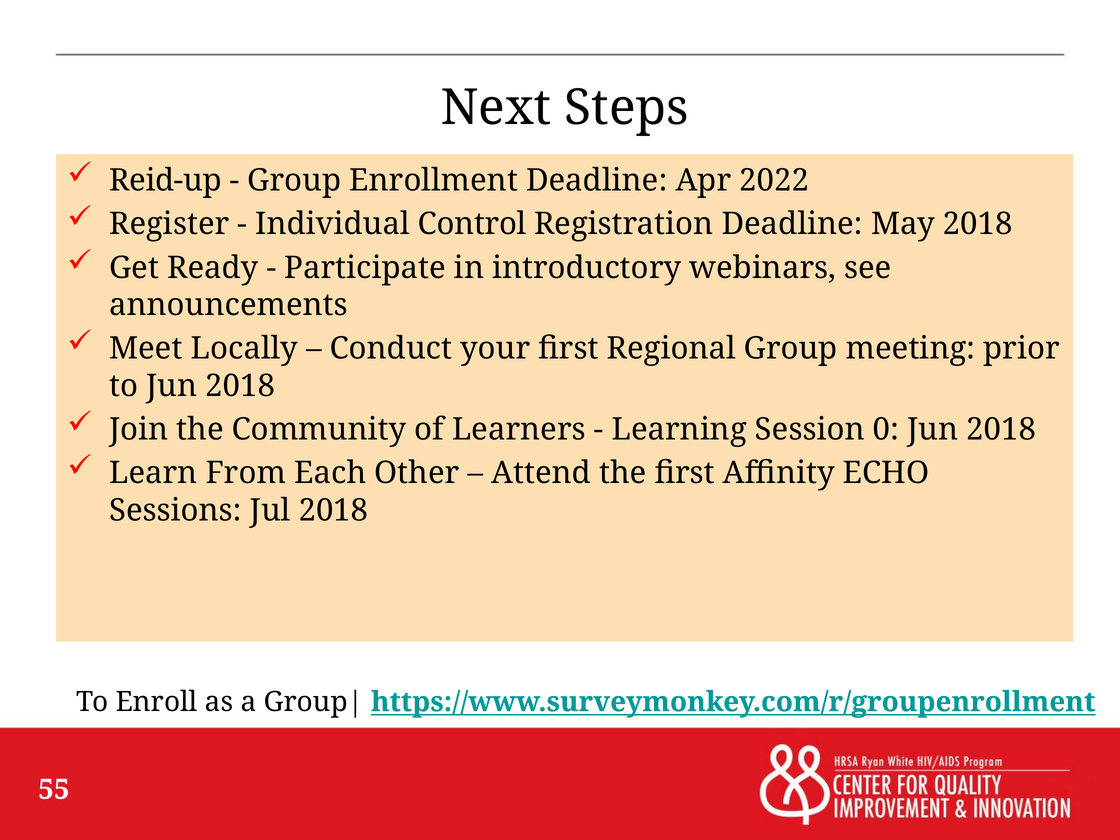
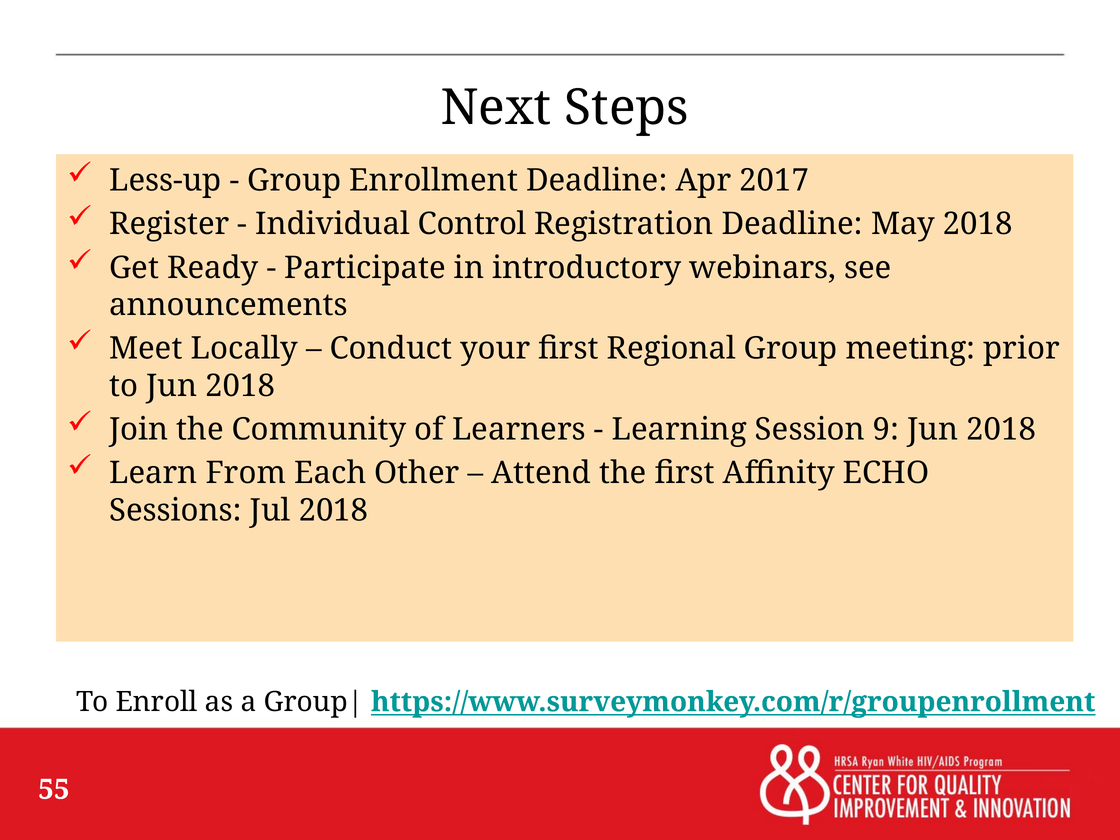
Reid-up: Reid-up -> Less-up (165, 181)
2022: 2022 -> 2017 (774, 181)
0: 0 -> 9 (886, 430)
